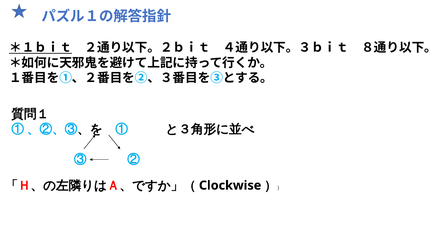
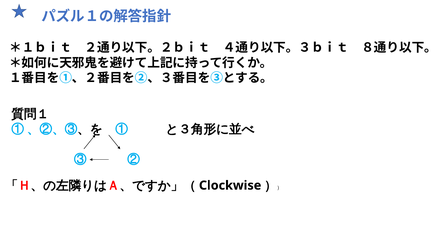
＊１ｂｉｔ underline: present -> none (41, 48)
